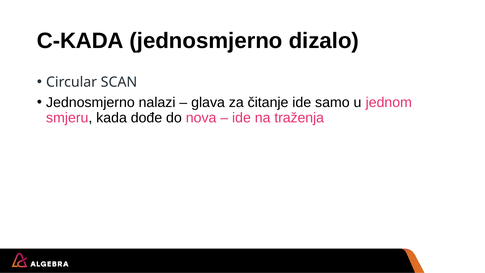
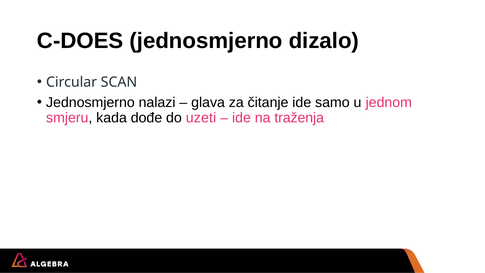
C-KADA: C-KADA -> C-DOES (80, 41)
nova: nova -> uzeti (201, 118)
